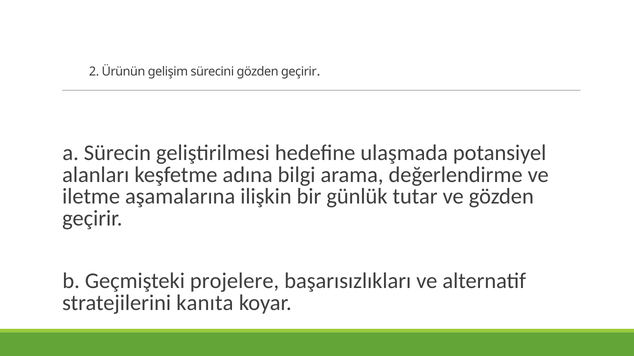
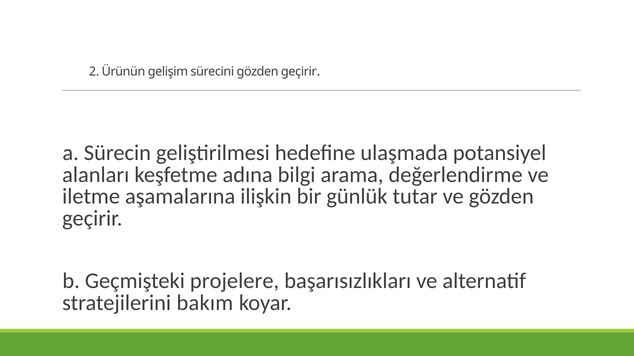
kanıta: kanıta -> bakım (205, 303)
